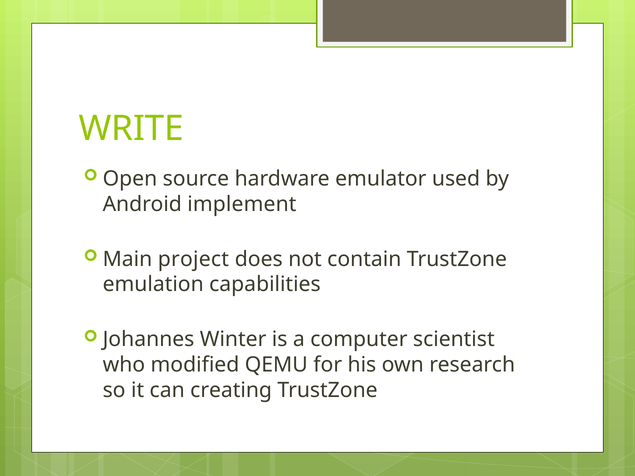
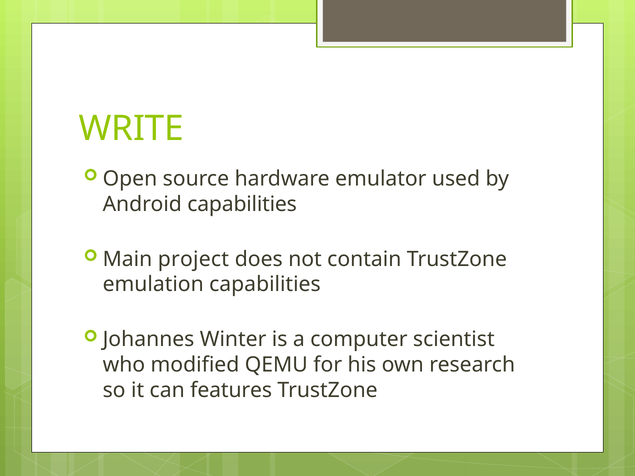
Android implement: implement -> capabilities (242, 204)
creating: creating -> features (231, 390)
